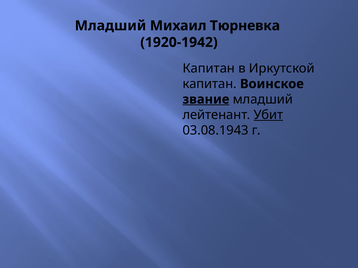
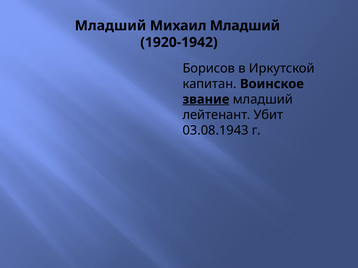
Михаил Тюрневка: Тюрневка -> Младший (245, 26)
Капитан: Капитан -> Борисов (209, 69)
Убит underline: present -> none (268, 115)
